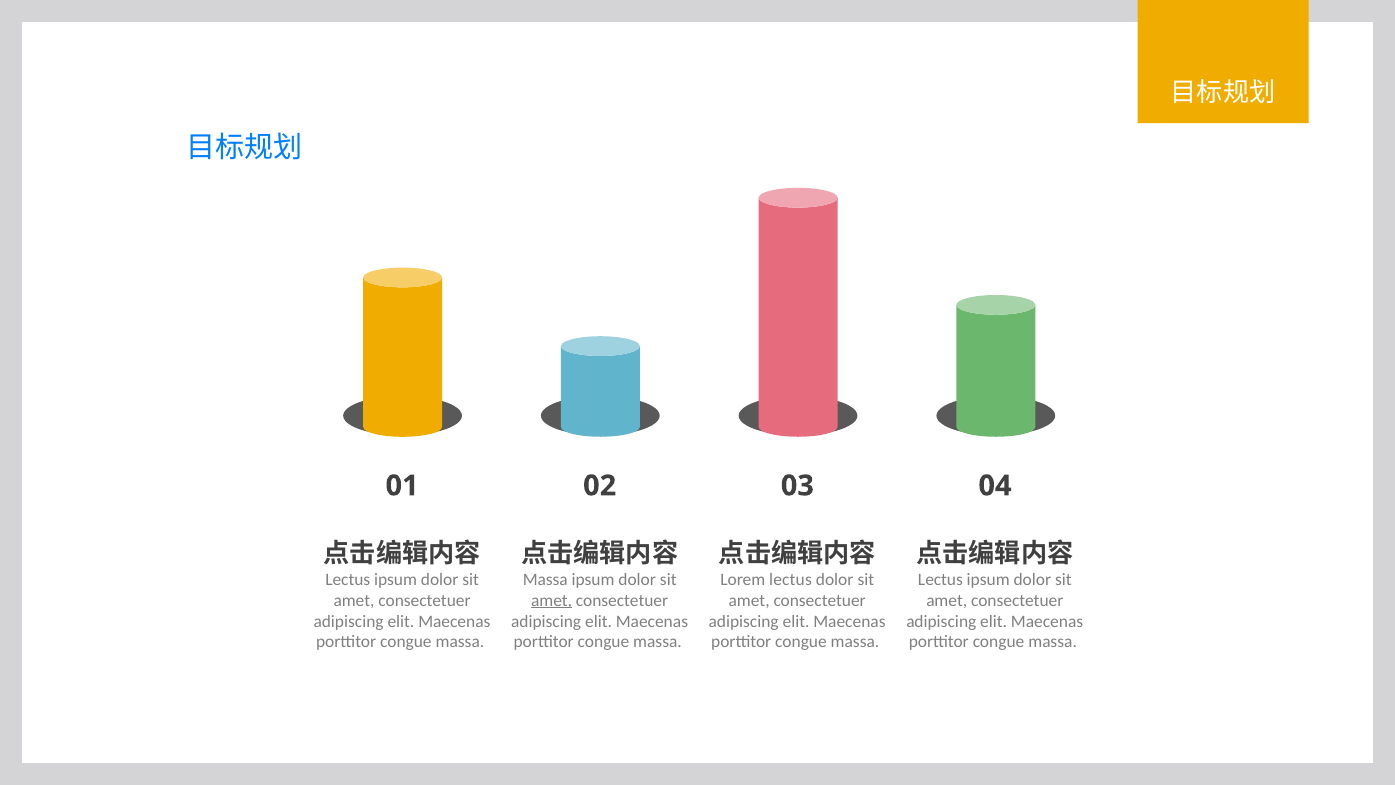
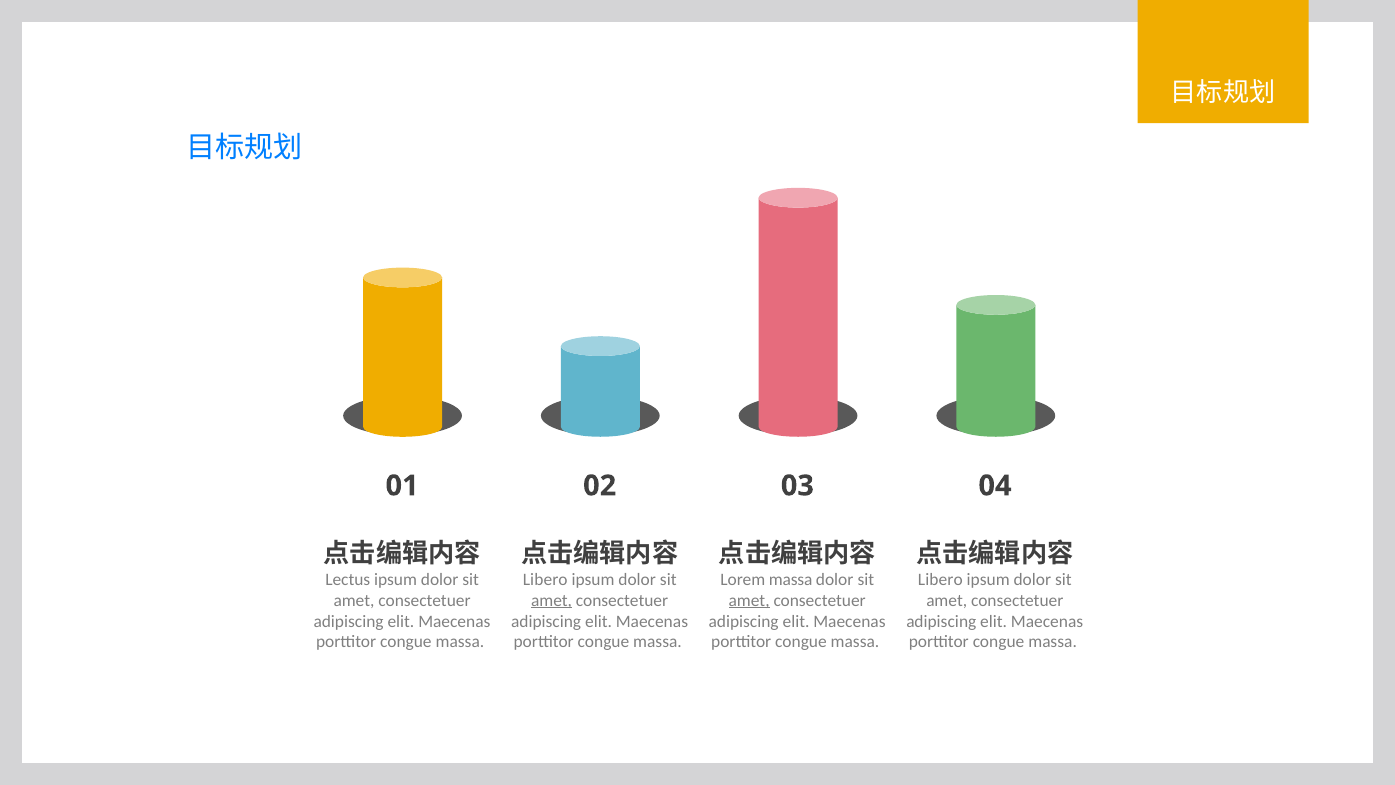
Massa: Massa -> Libero (545, 579)
Lorem lectus: lectus -> massa (791, 579)
Lectus: Lectus -> Libero (940, 579)
amet underline: none -> present (749, 600)
